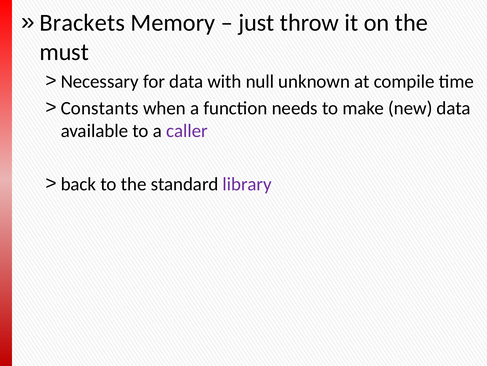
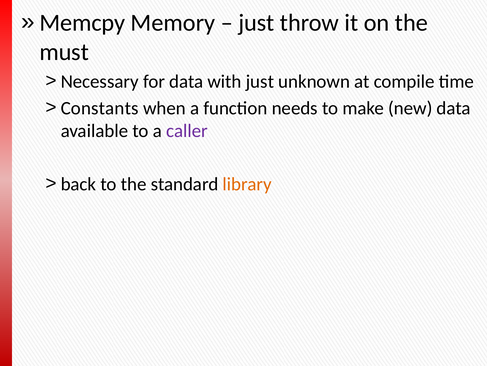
Brackets: Brackets -> Memcpy (82, 23)
with null: null -> just (260, 81)
library colour: purple -> orange (247, 184)
